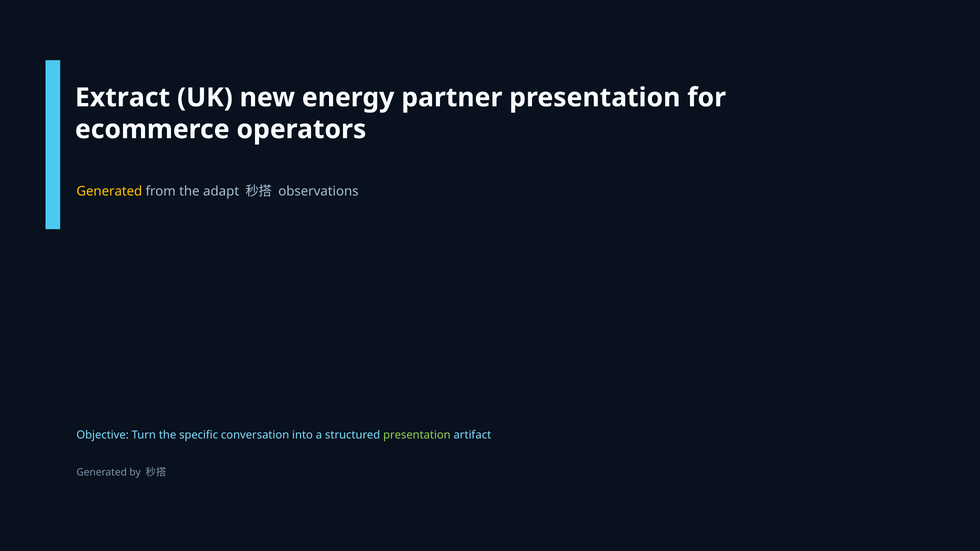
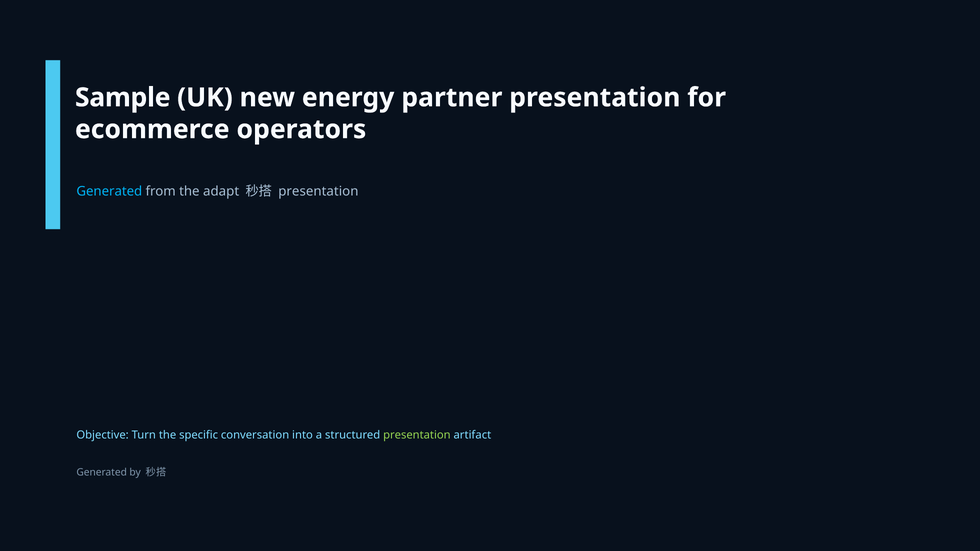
Extract: Extract -> Sample (123, 98)
Generated colour: yellow -> light blue (109, 191)
observations: observations -> presentation (318, 191)
